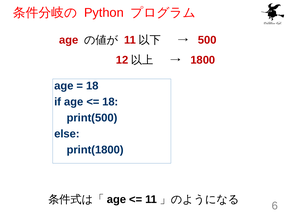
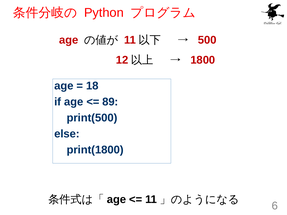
18: 18 -> 89 (110, 102)
